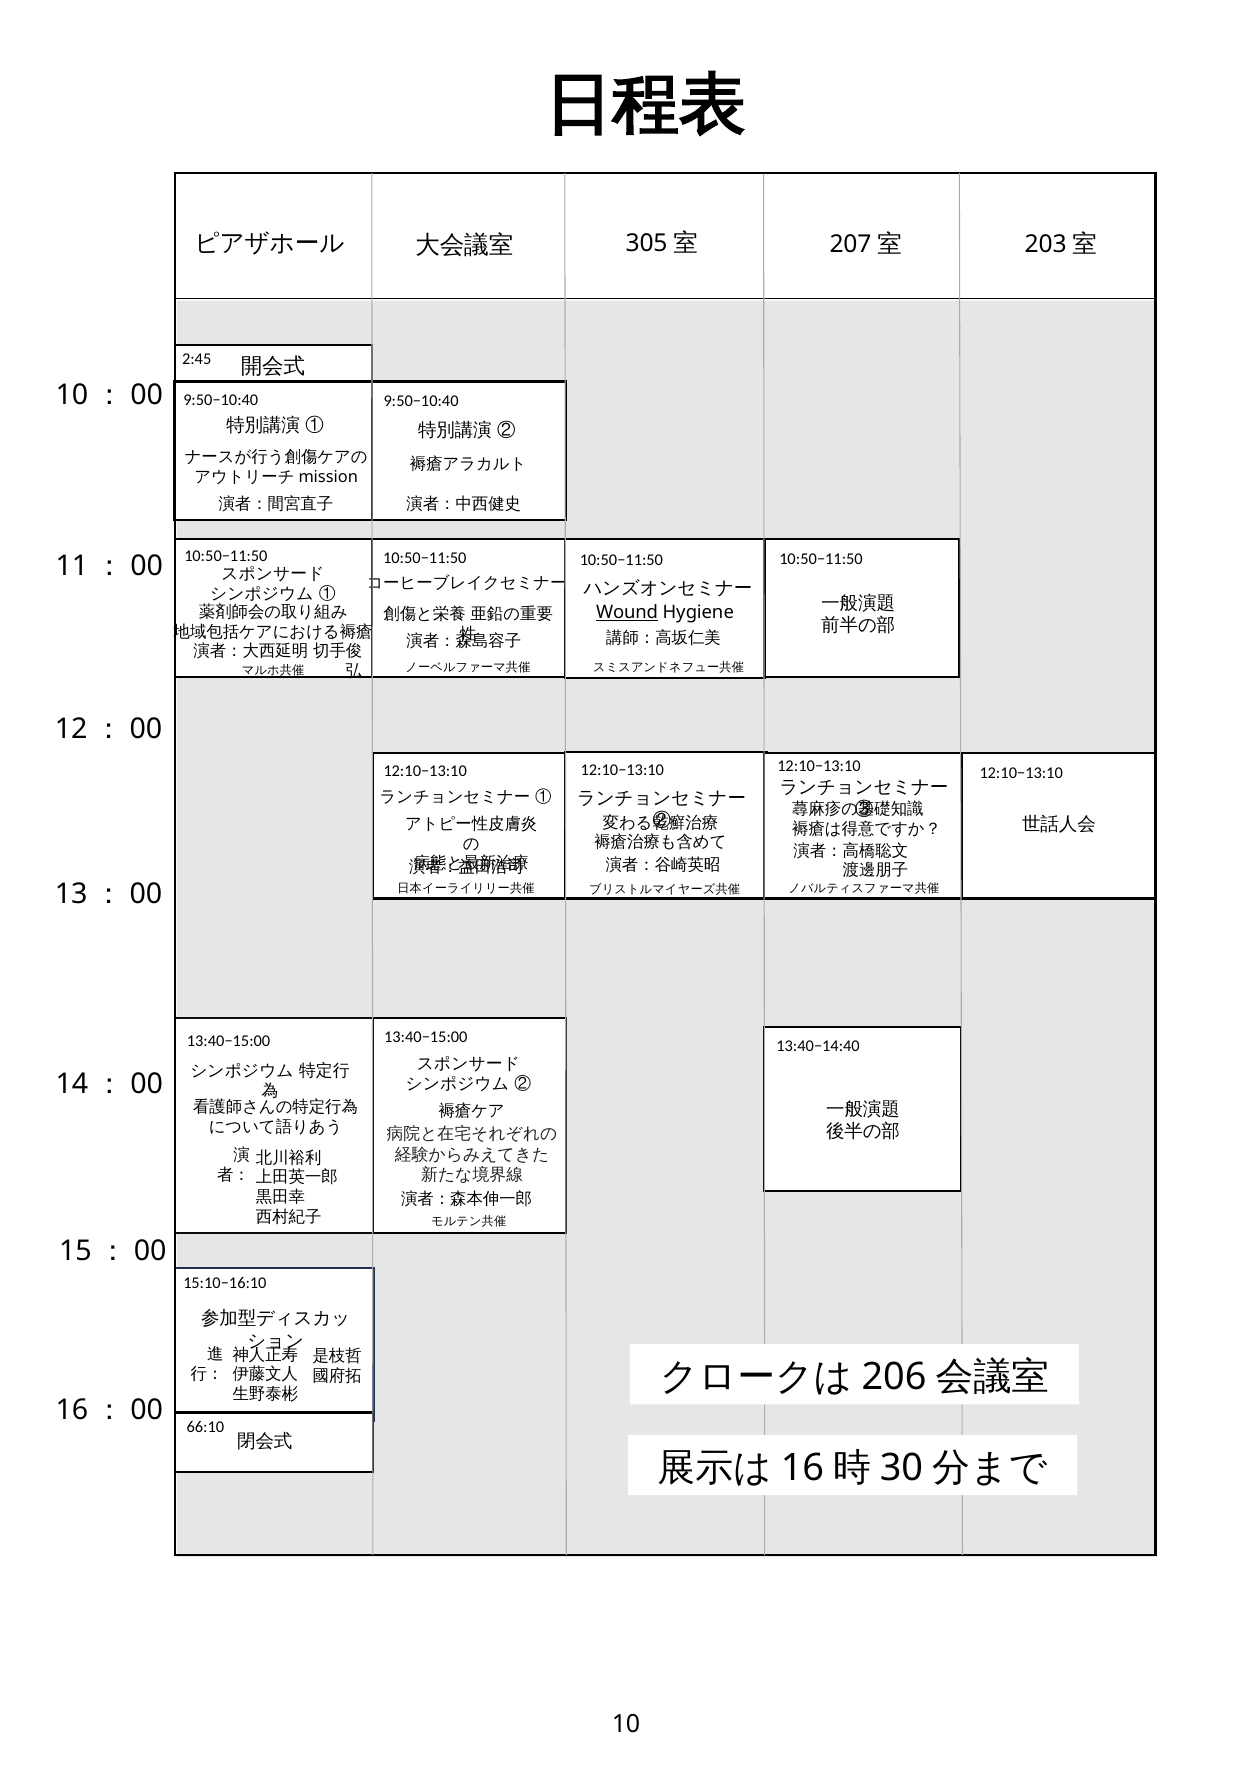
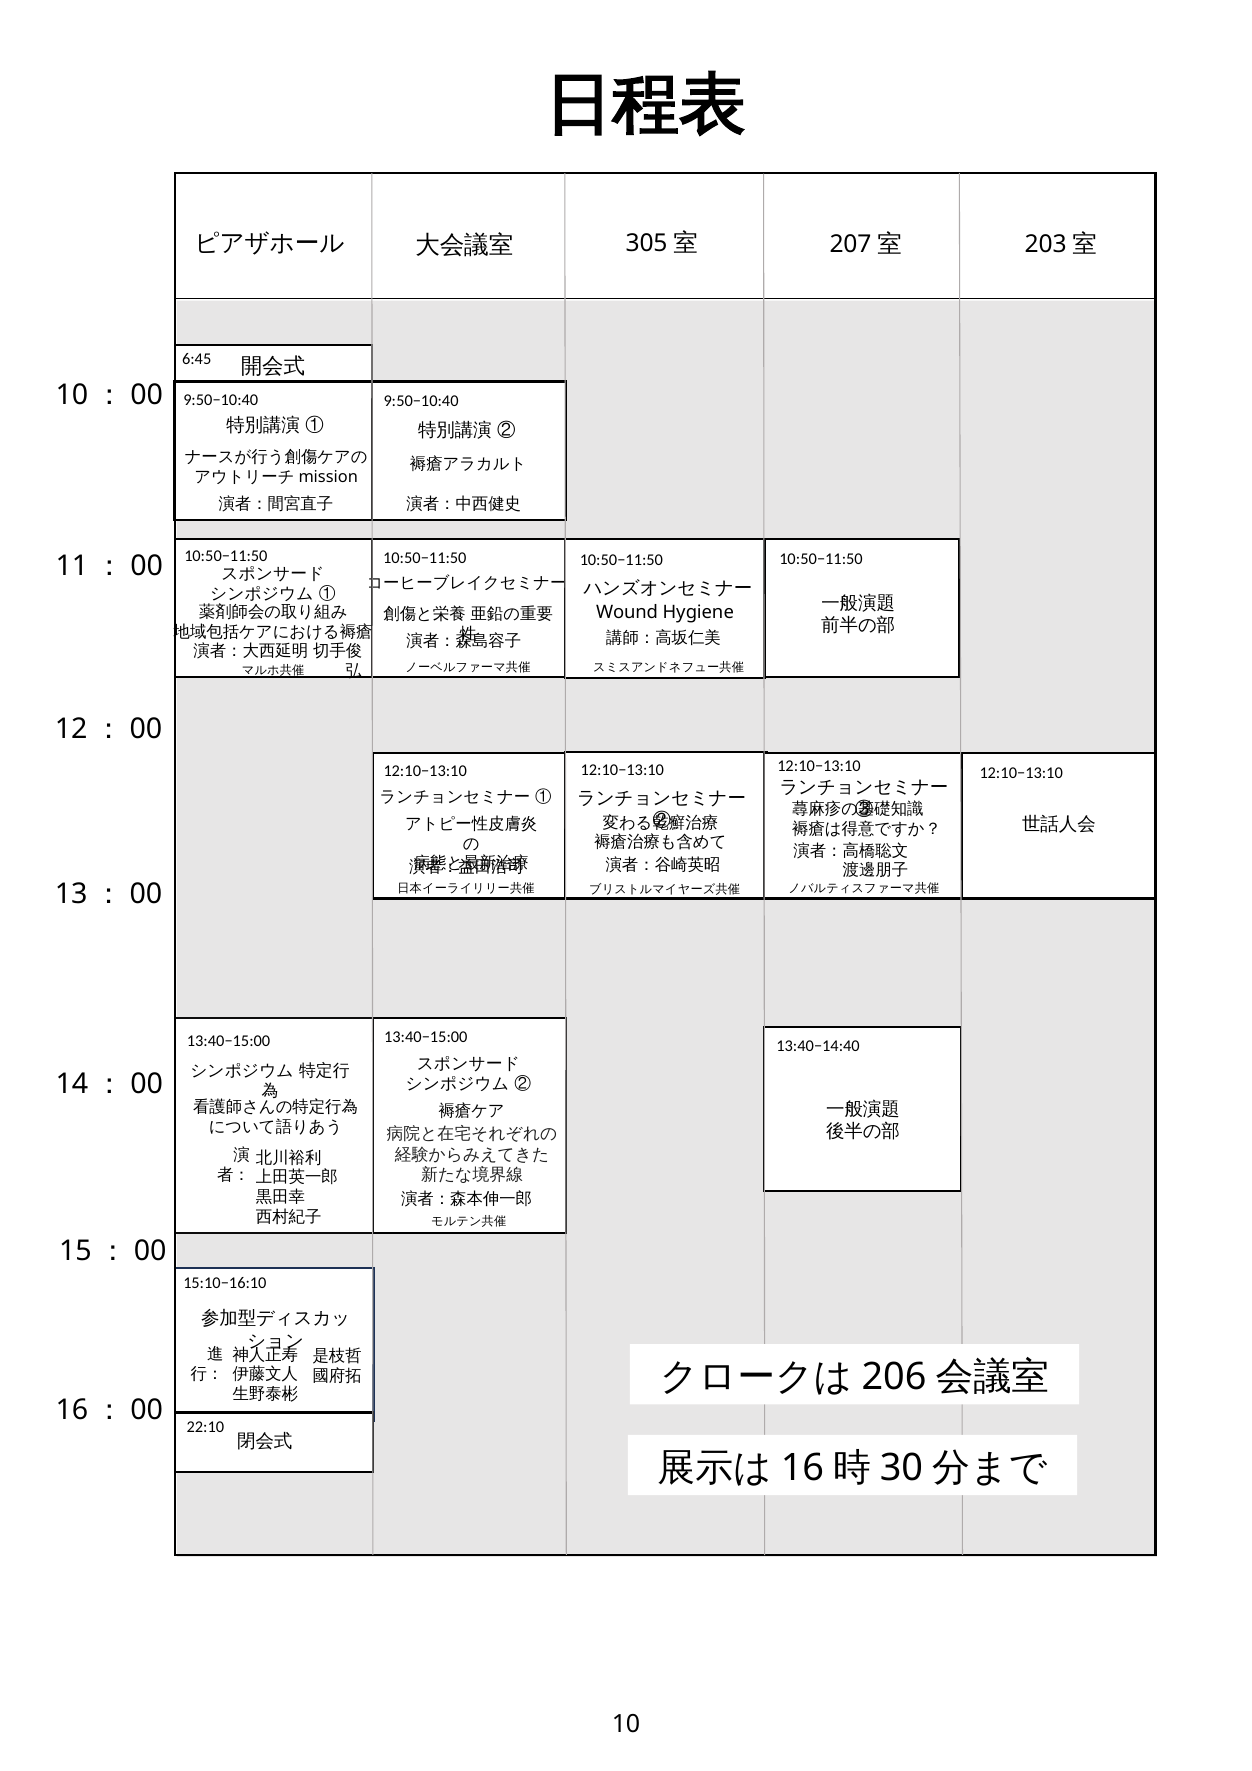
2:45: 2:45 -> 6:45 (197, 359)
Wound underline: present -> none (627, 612)
66:10: 66:10 -> 22:10 (205, 1427)
